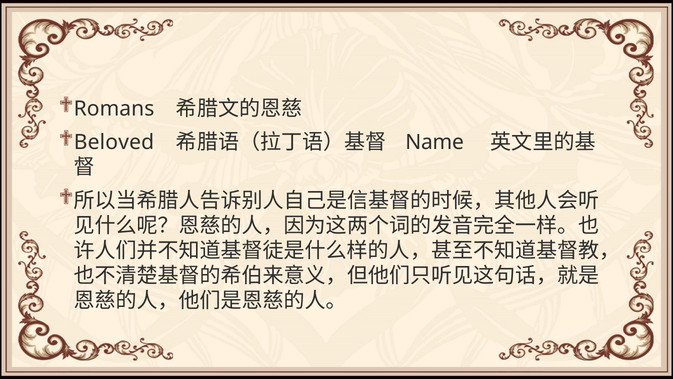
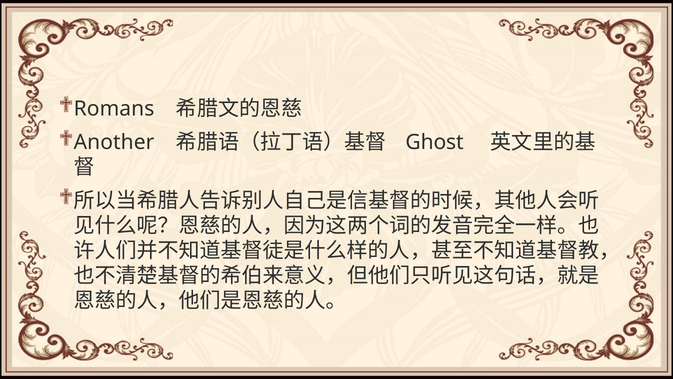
Beloved: Beloved -> Another (114, 142)
Name: Name -> Ghost (435, 142)
